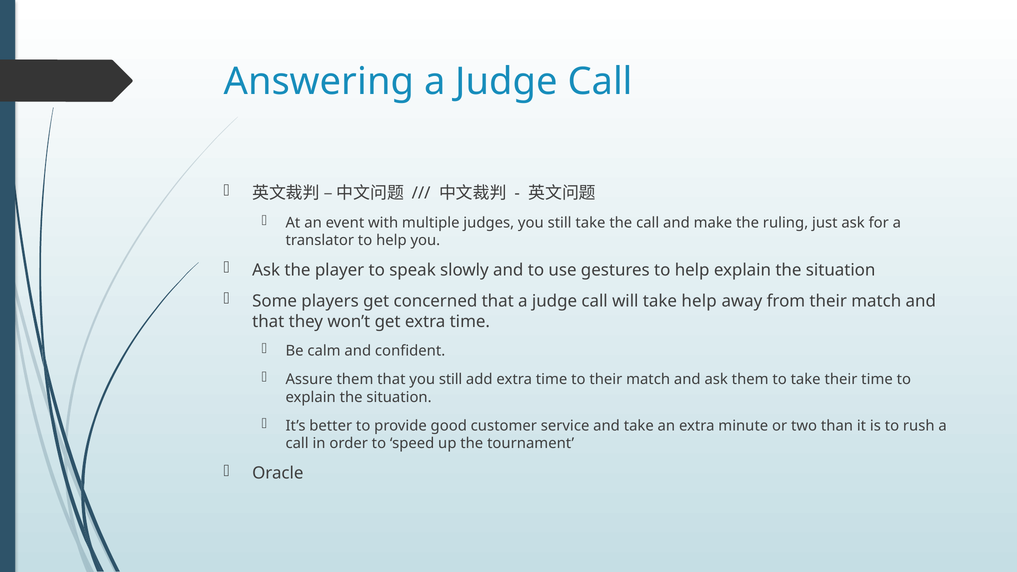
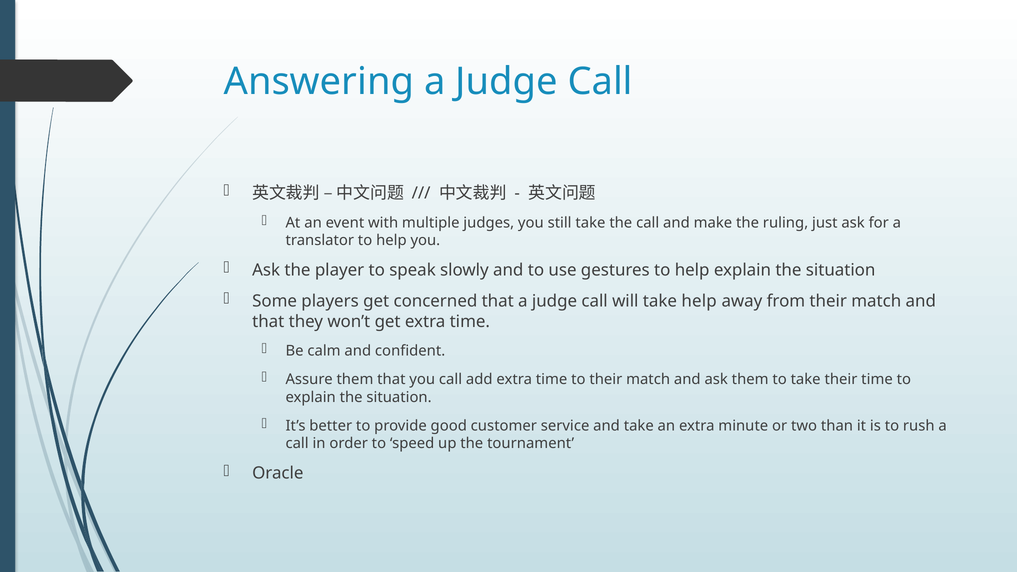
that you still: still -> call (451, 379)
